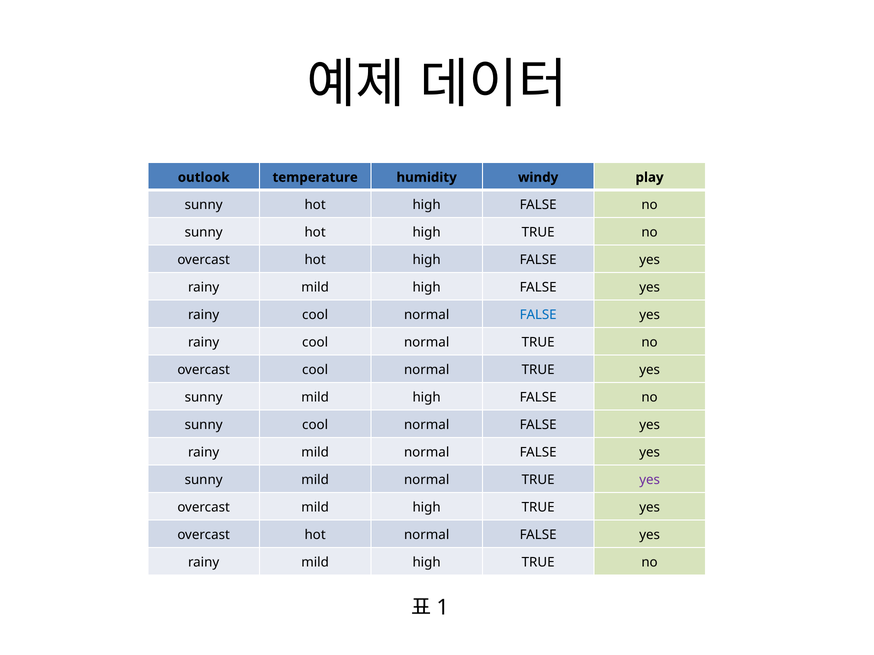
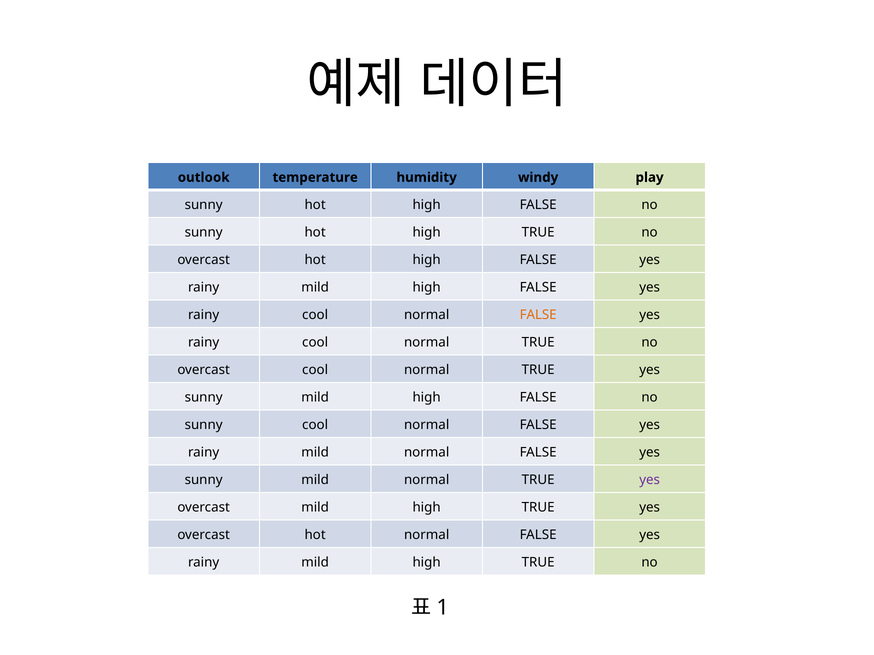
FALSE colour: blue -> orange (538, 315)
